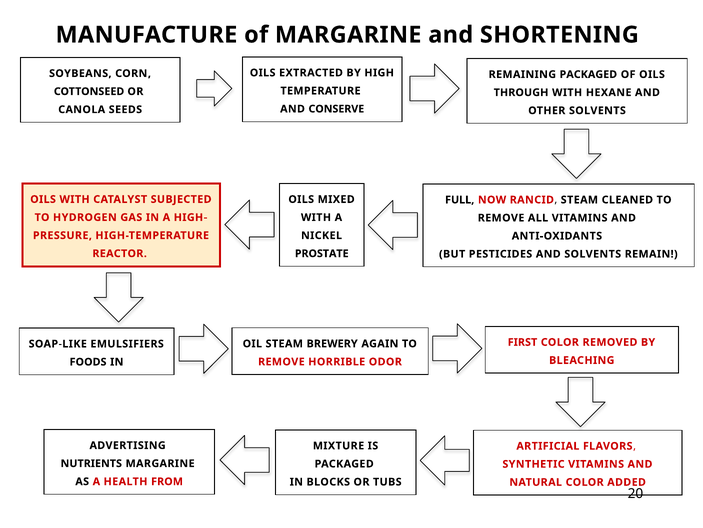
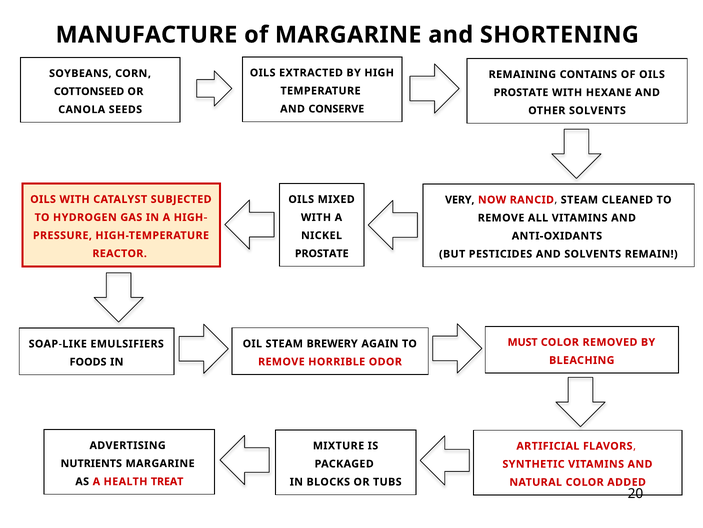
REMAINING PACKAGED: PACKAGED -> CONTAINS (588, 74)
THROUGH: THROUGH -> PROSTATE (521, 92)
FULL: FULL -> VERY (460, 200)
FIRST: FIRST -> MUST (523, 342)
FROM: FROM -> TREAT (167, 481)
